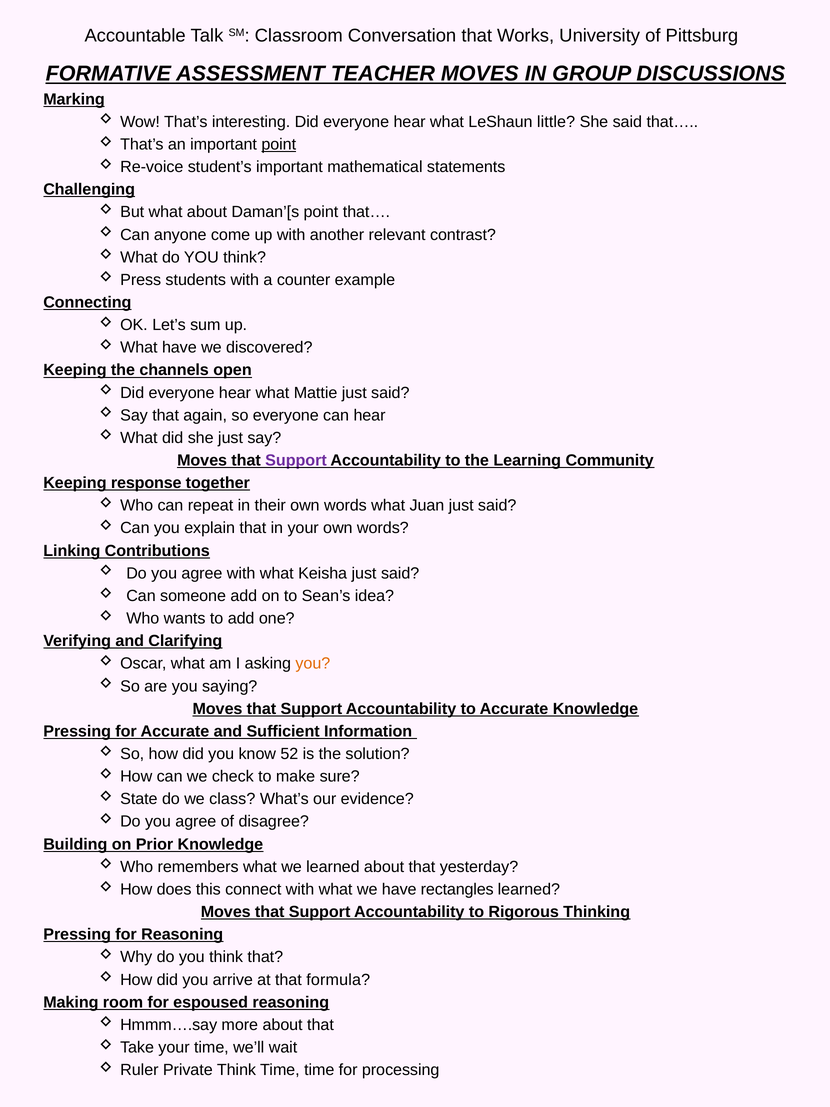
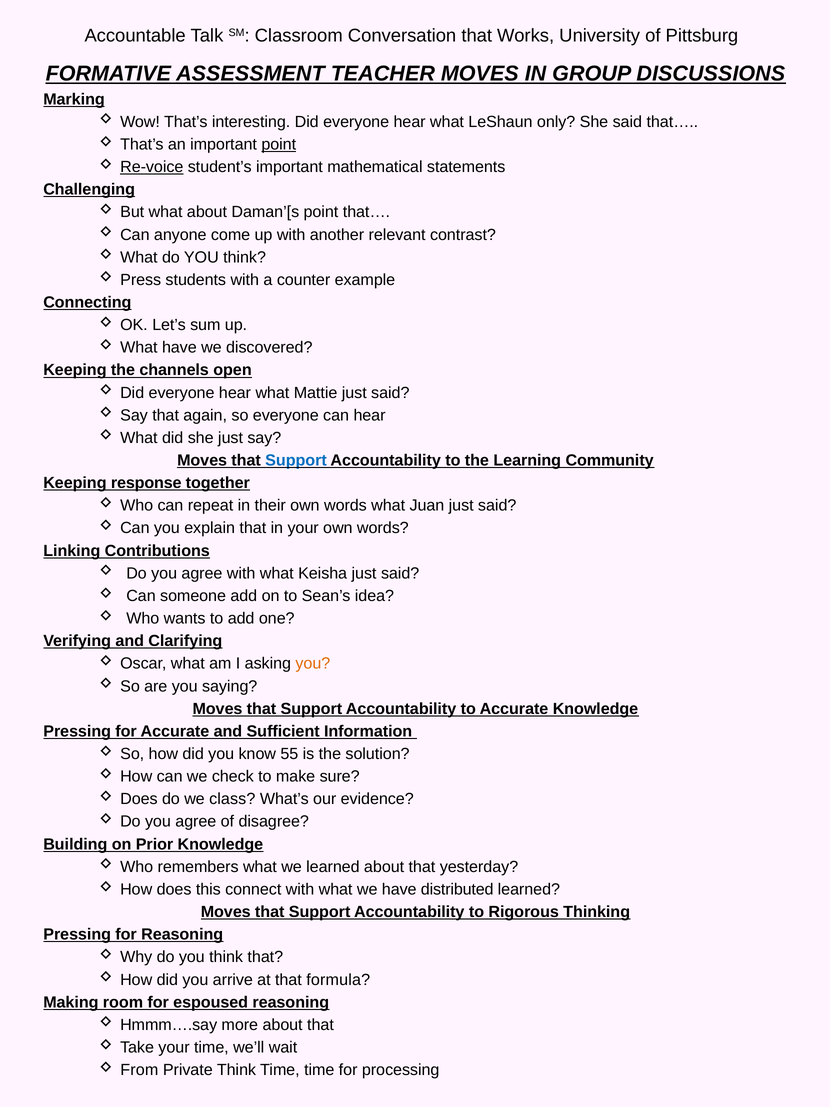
little: little -> only (556, 122)
Re-voice underline: none -> present (152, 167)
Support colour: purple -> blue (296, 460)
52: 52 -> 55 (289, 754)
State: State -> Does (139, 799)
rectangles: rectangles -> distributed (457, 889)
Ruler: Ruler -> From (139, 1070)
